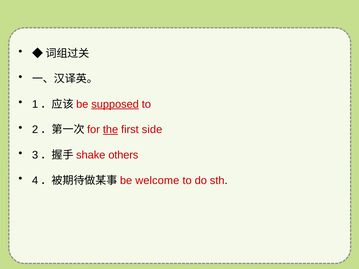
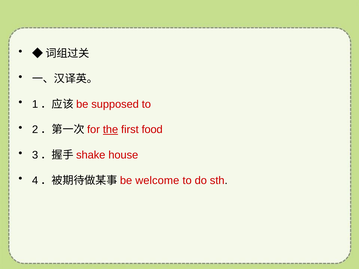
supposed underline: present -> none (115, 104)
side: side -> food (152, 130)
others: others -> house (123, 155)
